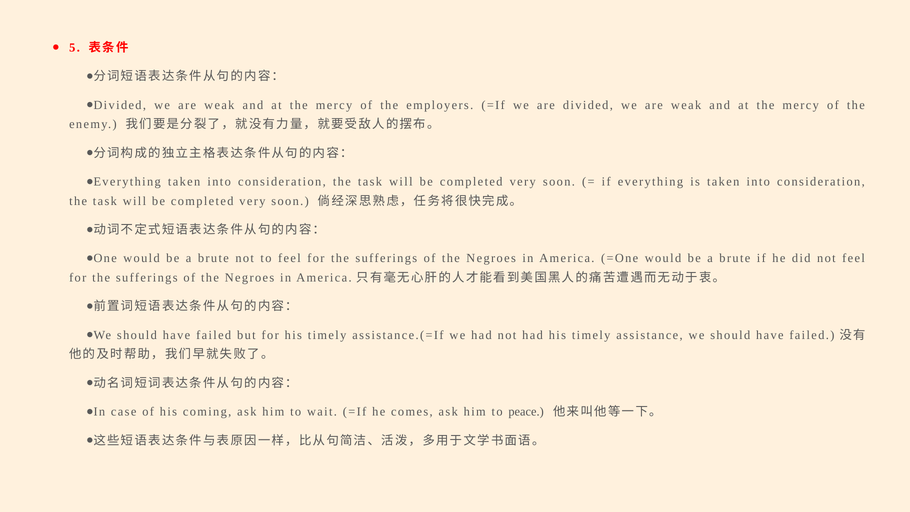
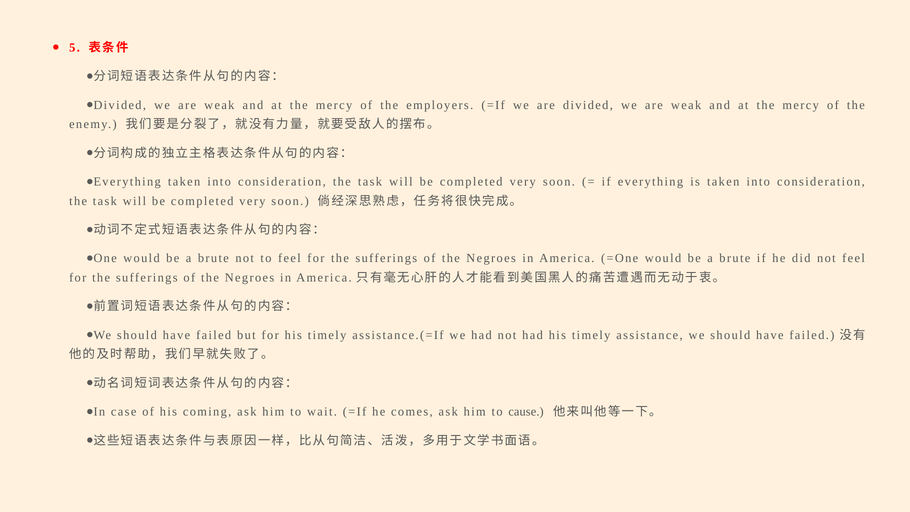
peace: peace -> cause (526, 412)
